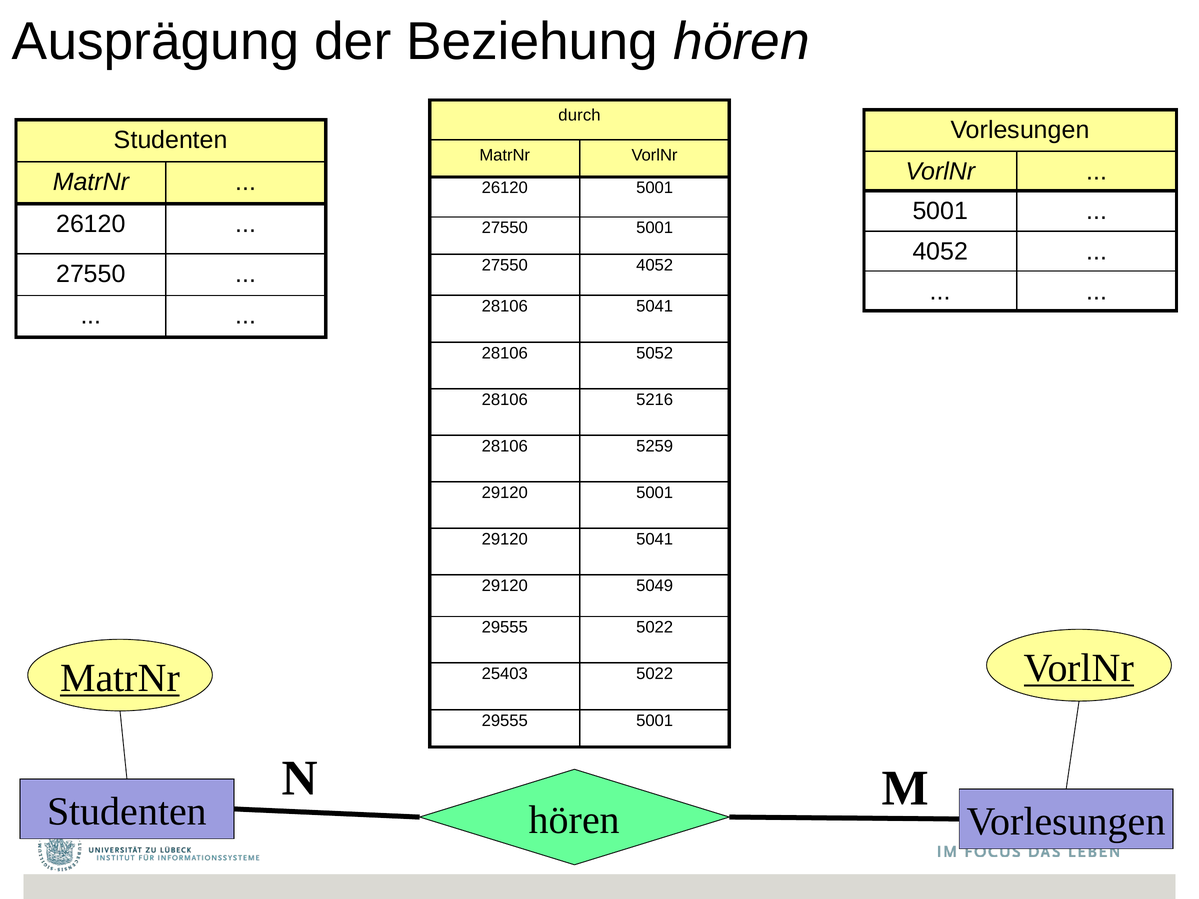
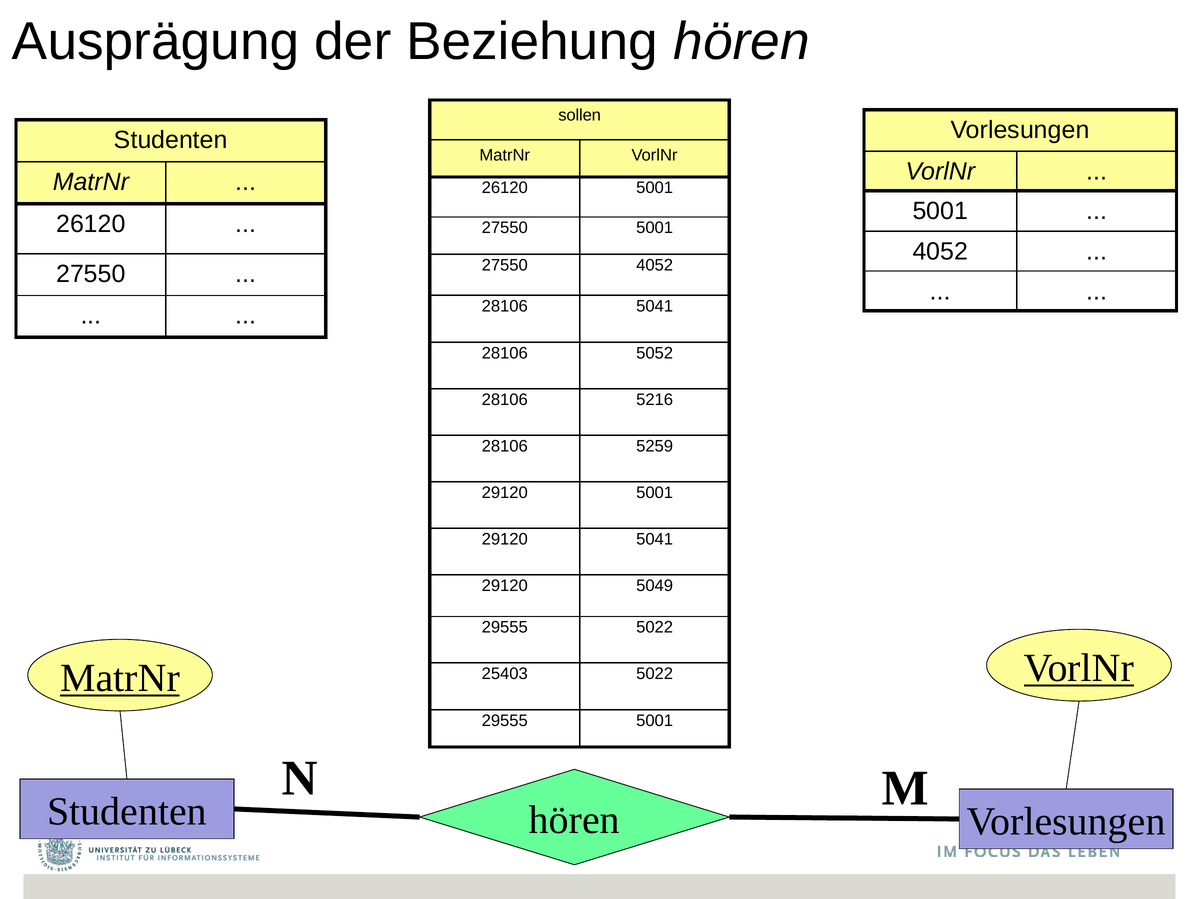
durch: durch -> sollen (580, 115)
